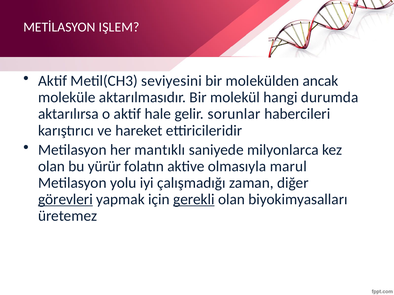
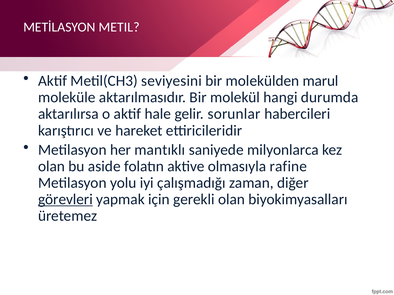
IŞLEM: IŞLEM -> METIL (119, 27)
ancak: ancak -> marul (320, 81)
yürür: yürür -> aside (104, 167)
marul: marul -> rafine (288, 167)
gerekli underline: present -> none (194, 200)
